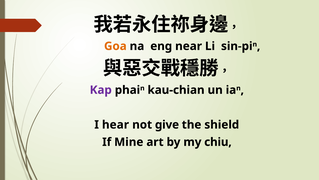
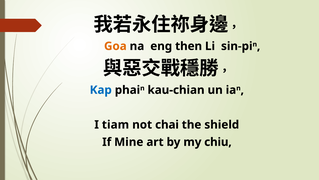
near: near -> then (189, 46)
Kap colour: purple -> blue (101, 90)
hear: hear -> tiam (115, 124)
give: give -> chai (167, 124)
